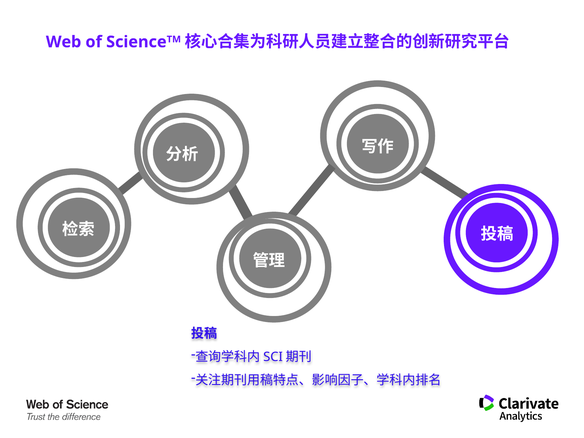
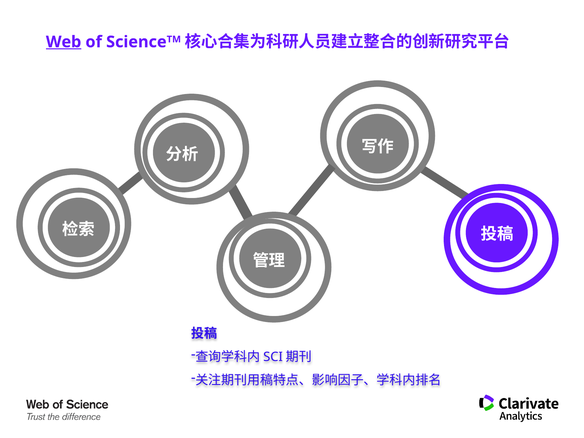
Web underline: none -> present (64, 42)
